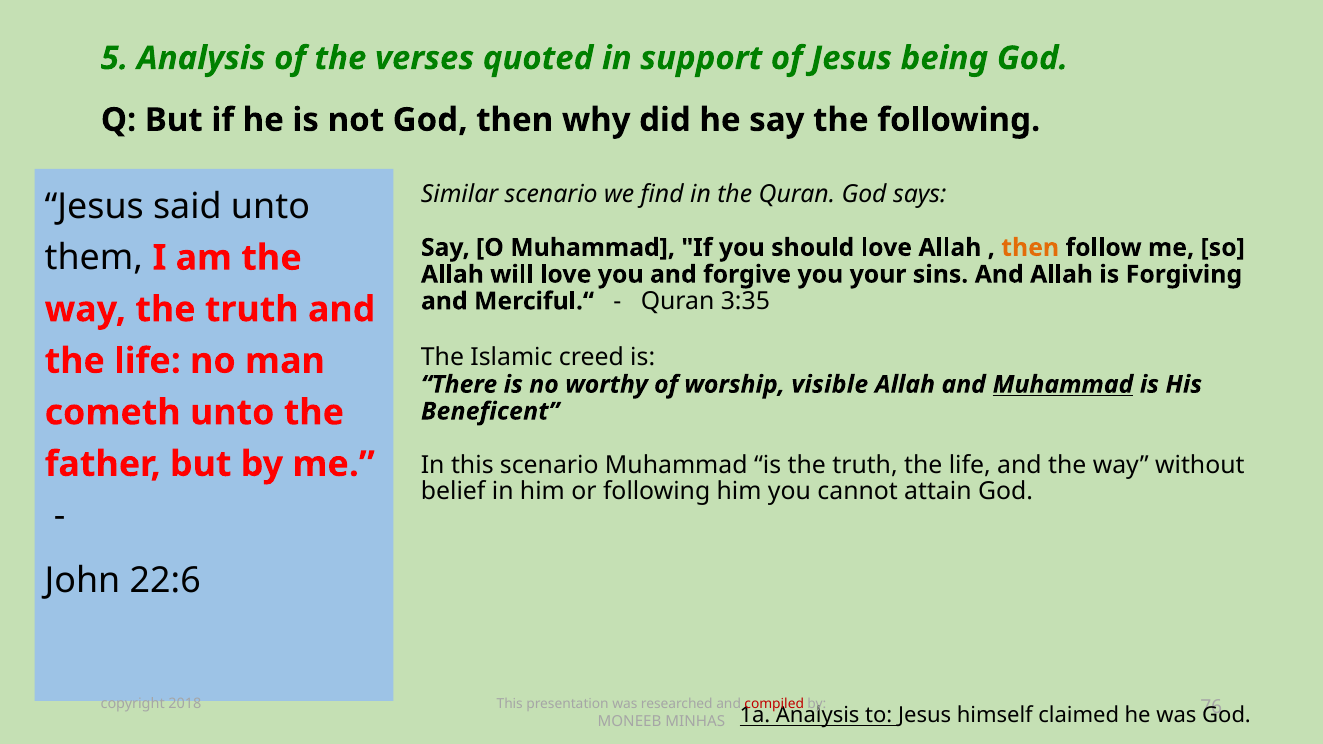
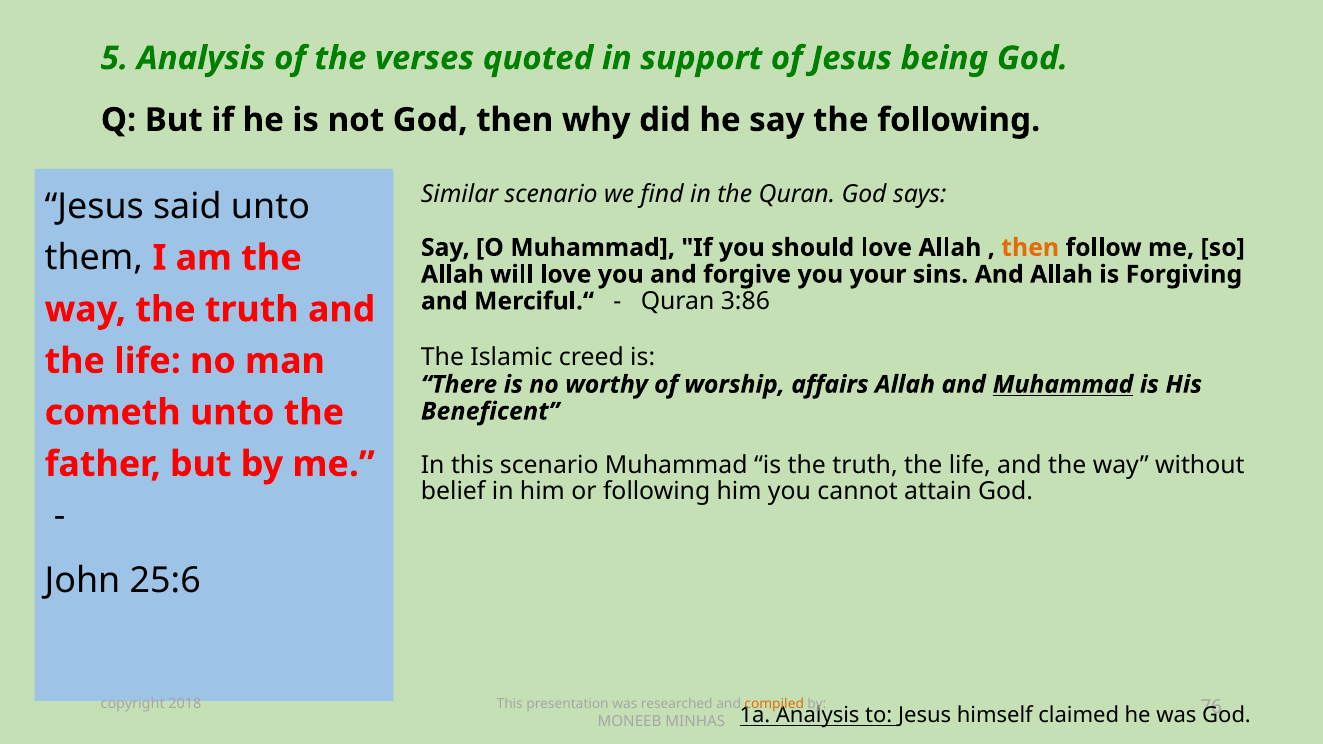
3:35: 3:35 -> 3:86 (745, 301)
visible: visible -> affairs (830, 385)
22:6: 22:6 -> 25:6 (165, 581)
compiled colour: red -> orange (774, 704)
